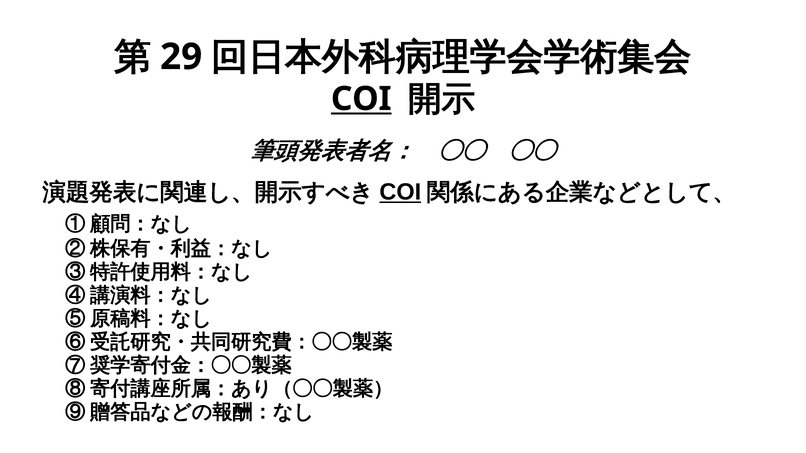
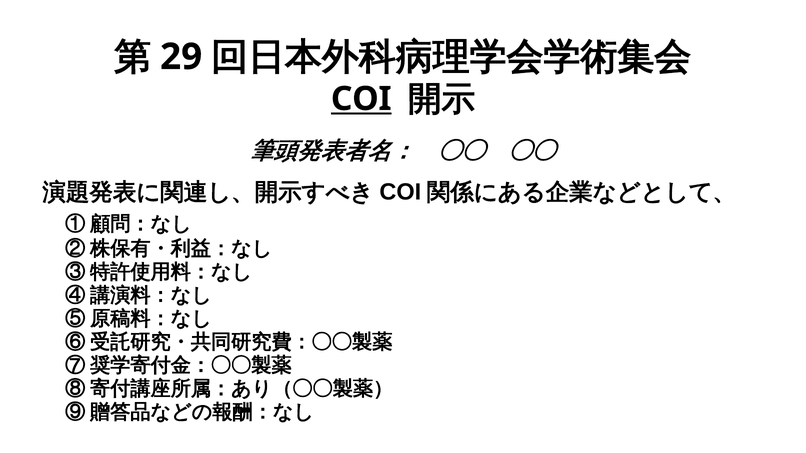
COI underline: present -> none (400, 192)
